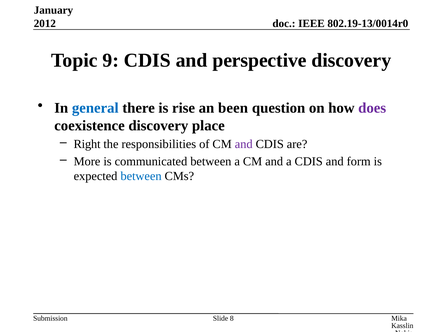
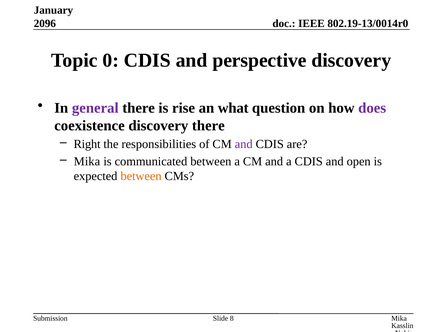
2012: 2012 -> 2096 (45, 24)
9: 9 -> 0 (111, 60)
general colour: blue -> purple (95, 108)
been: been -> what (233, 108)
discovery place: place -> there (208, 126)
More: More -> Mika (87, 162)
form: form -> open (359, 162)
between colour: blue -> orange (141, 176)
